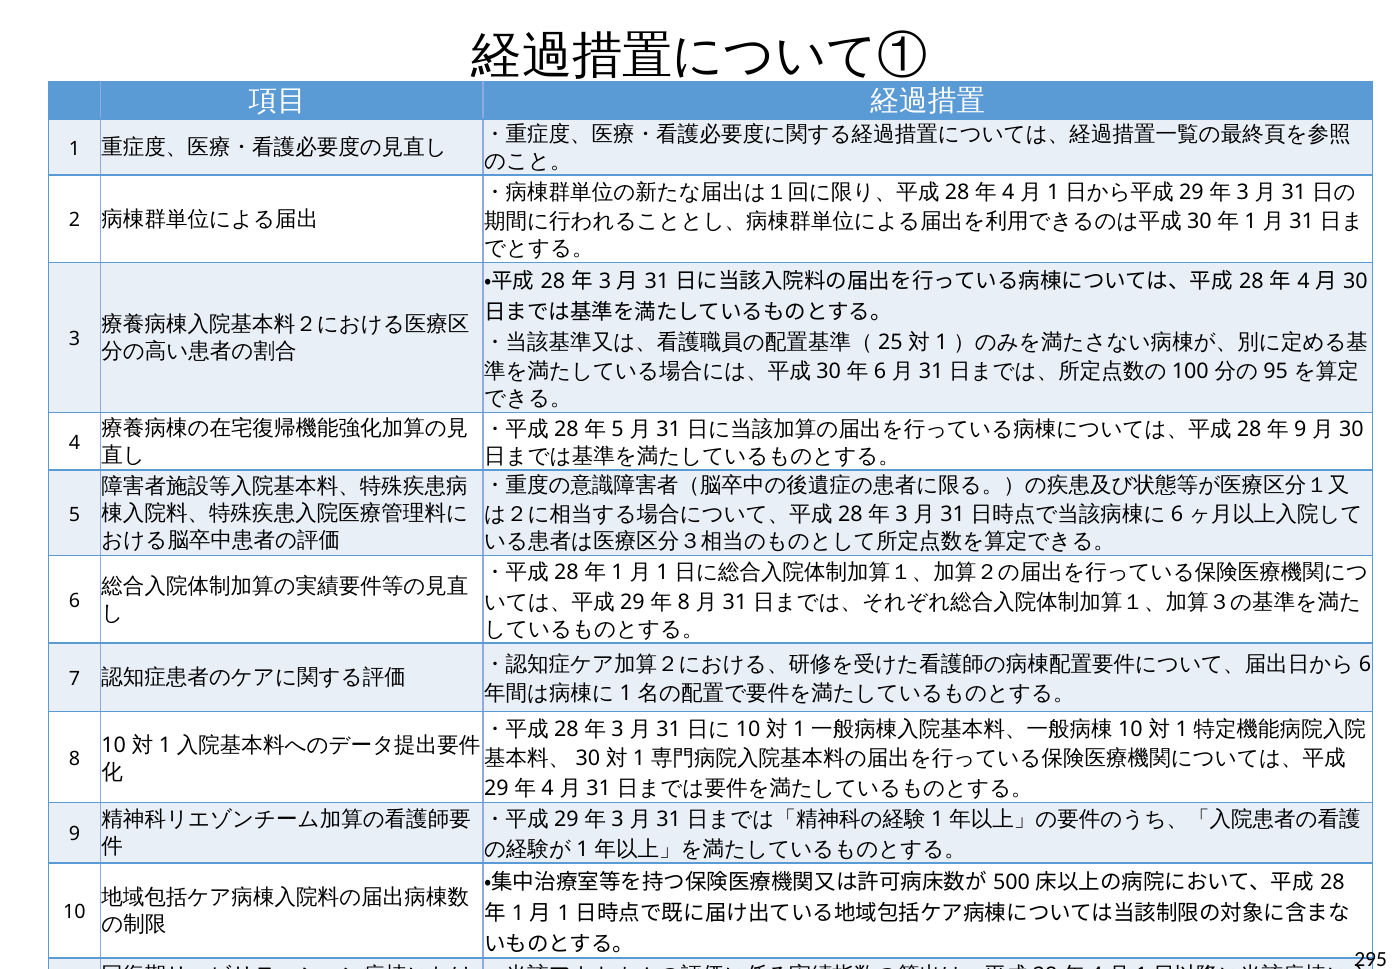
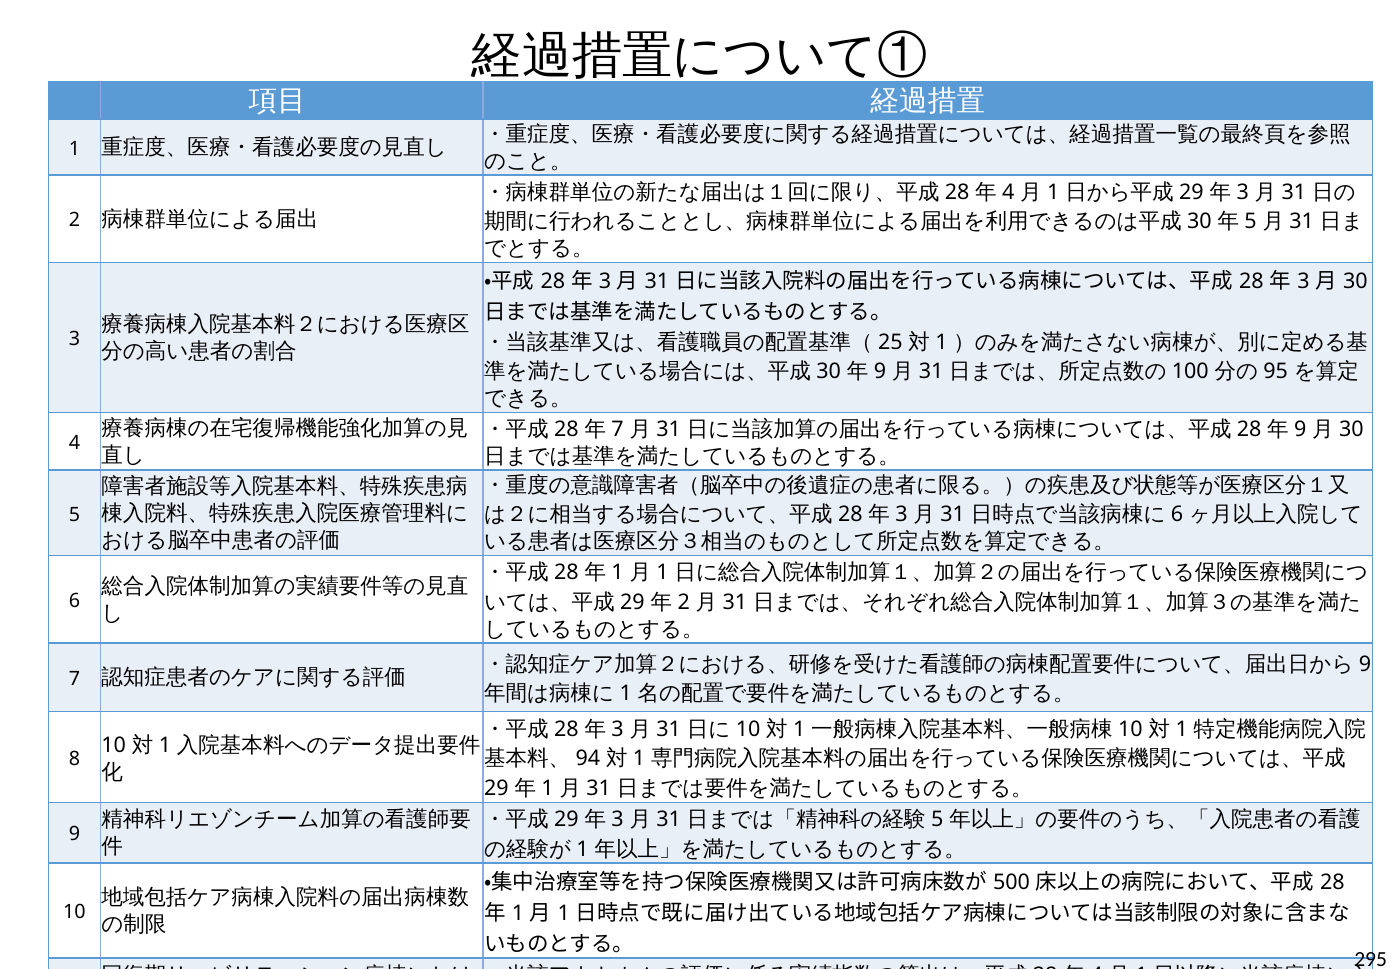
1: 1 -> 5 (1251, 222)
4: 4 -> 3 (1303, 282)
6: 6 -> 9 (880, 372)
5: 5 -> 7 (618, 430)
8: 8 -> 2 (684, 602)
6: 6 -> 9 (1365, 664)
30: 30 -> 94 (588, 759)
4: 4 -> 1 (548, 788)
1: 1 -> 5 (937, 820)
